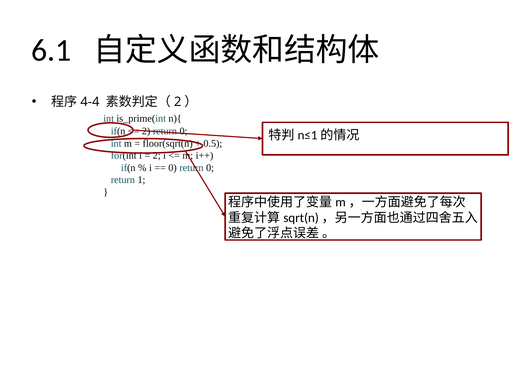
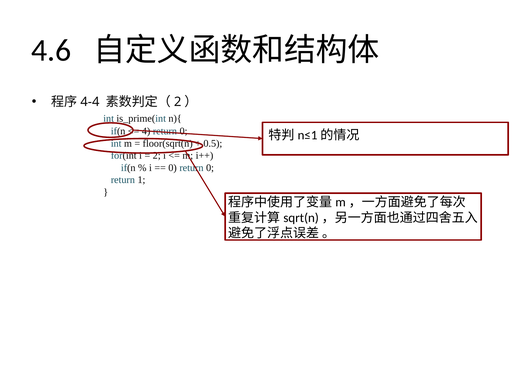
6.1: 6.1 -> 4.6 (51, 50)
2: 2 -> 4 (146, 131)
